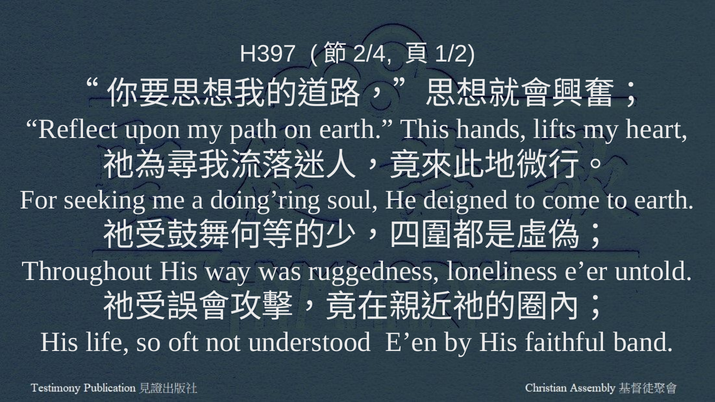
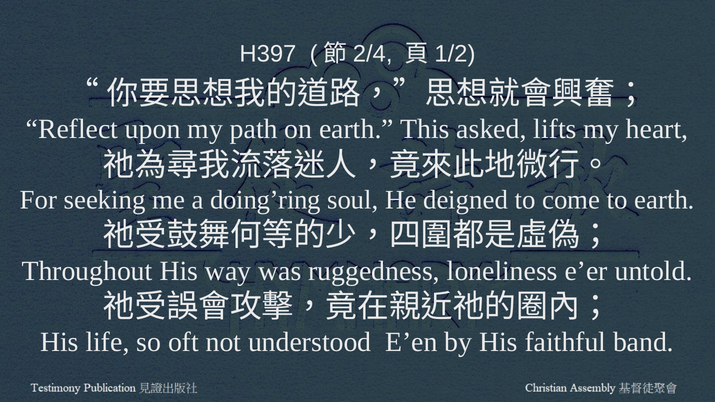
hands: hands -> asked (492, 129)
